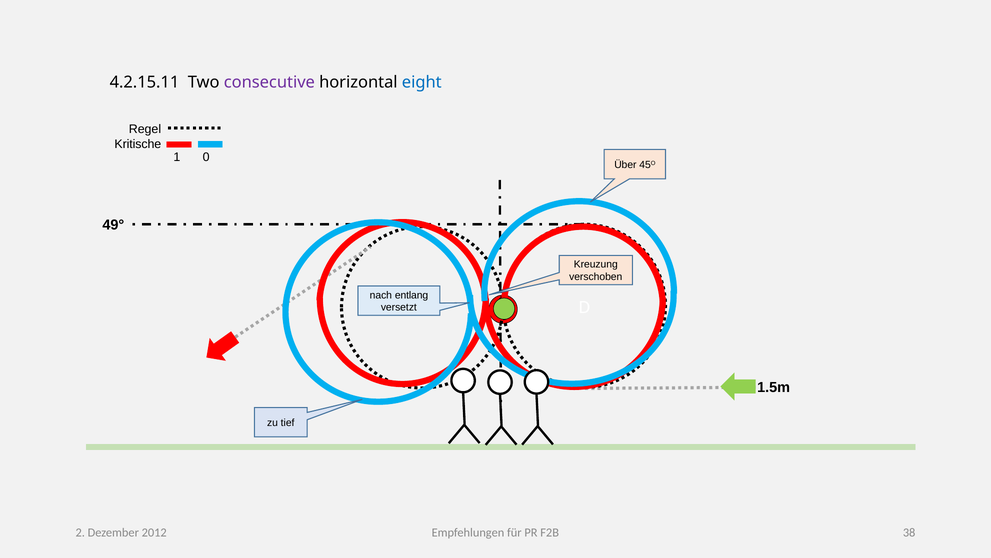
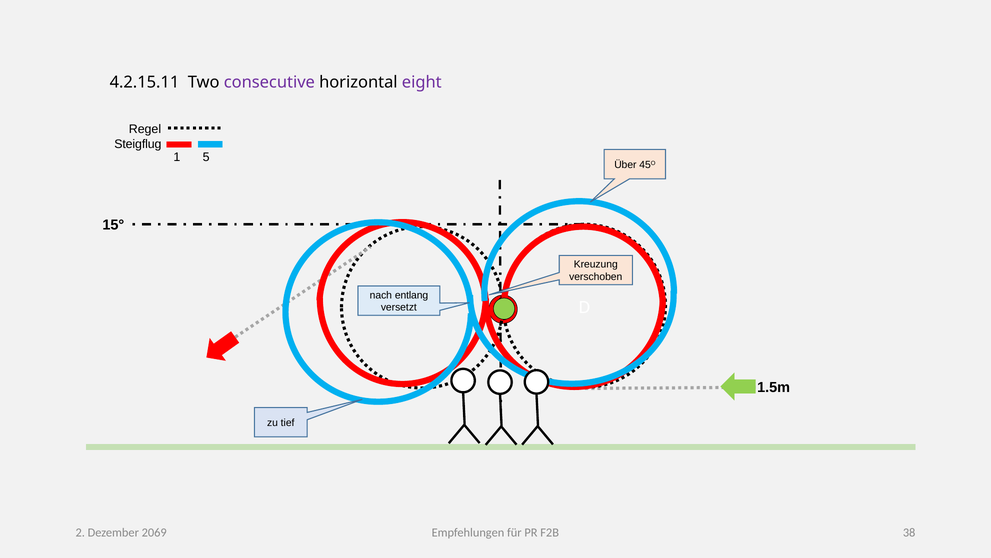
eight colour: blue -> purple (422, 82)
Kritische: Kritische -> Steigflug (138, 144)
0: 0 -> 5 (206, 157)
49°: 49° -> 15° (113, 225)
2012: 2012 -> 2069 (154, 532)
